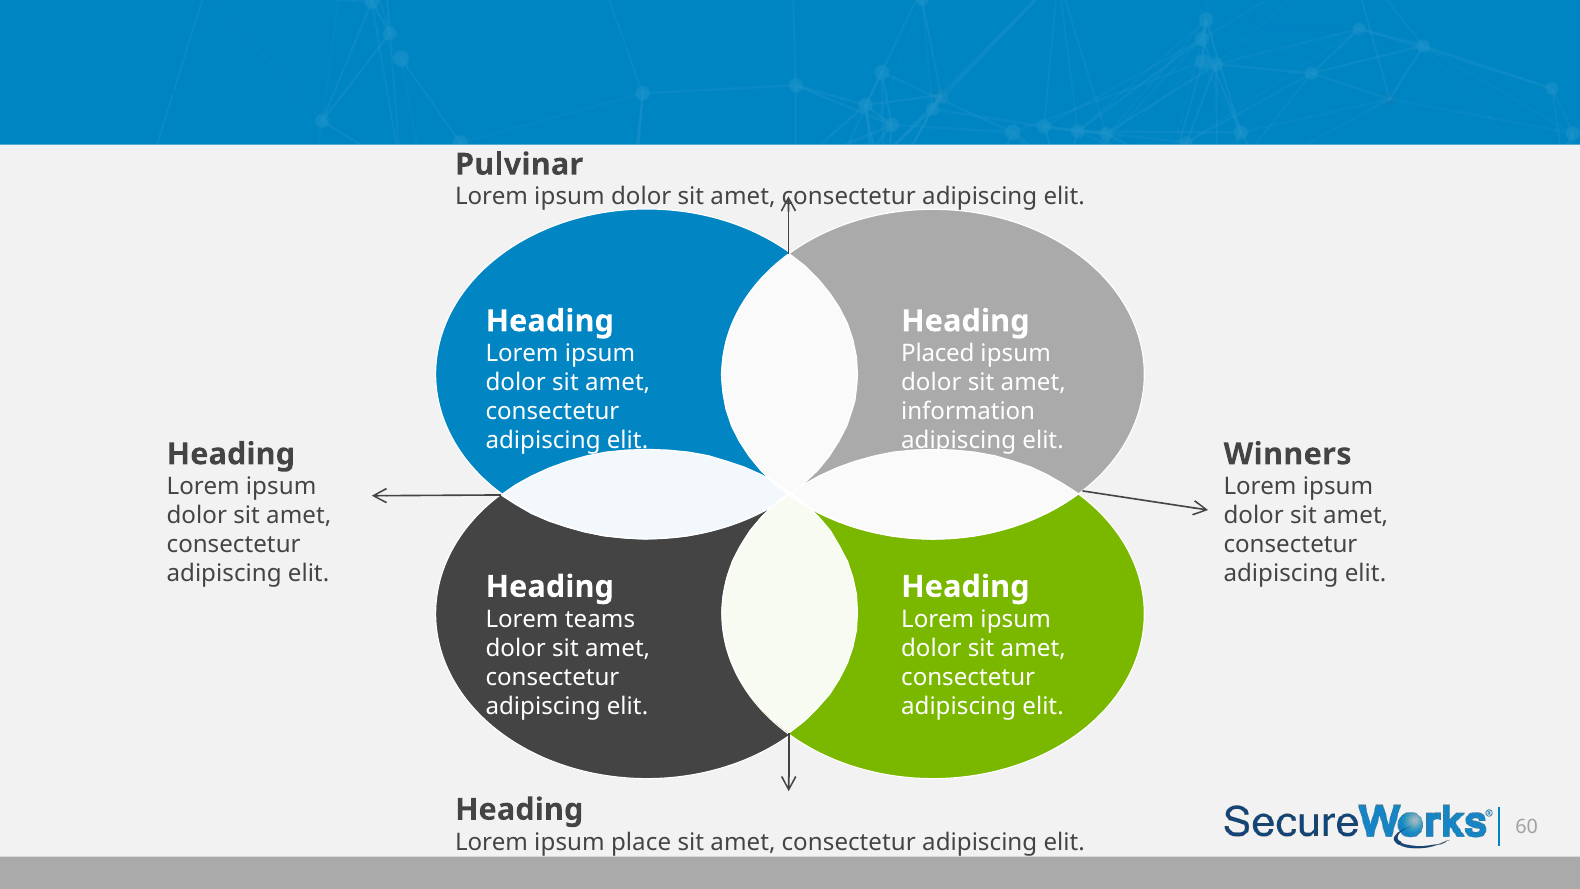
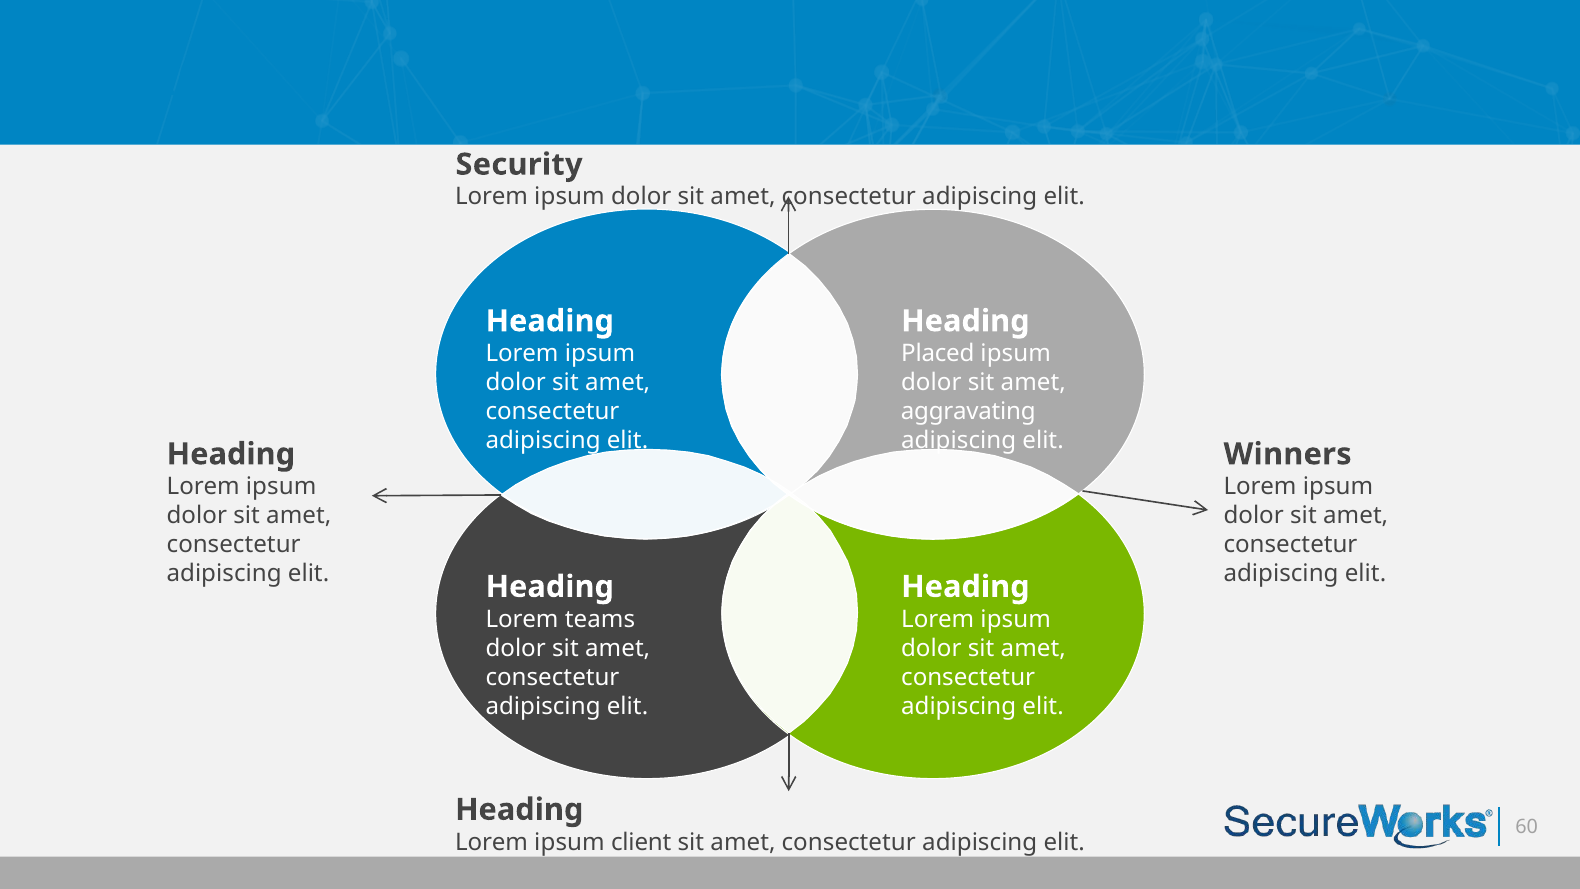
Pulvinar: Pulvinar -> Security (519, 164)
information: information -> aggravating (968, 411)
place: place -> client (641, 842)
